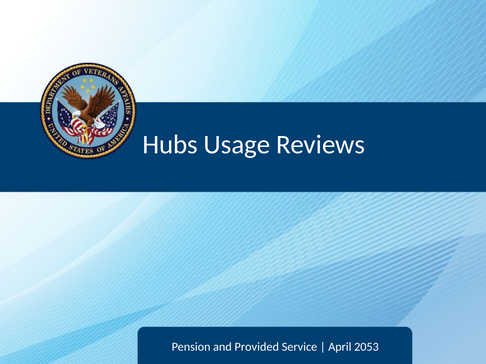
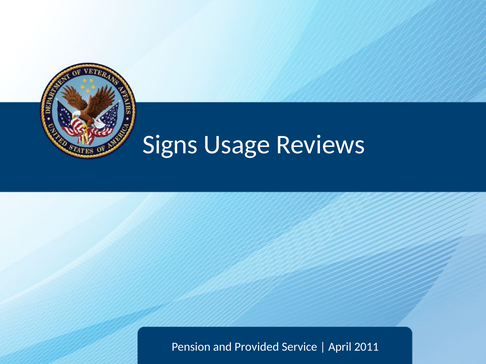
Hubs: Hubs -> Signs (170, 145)
2053: 2053 -> 2011 (366, 347)
